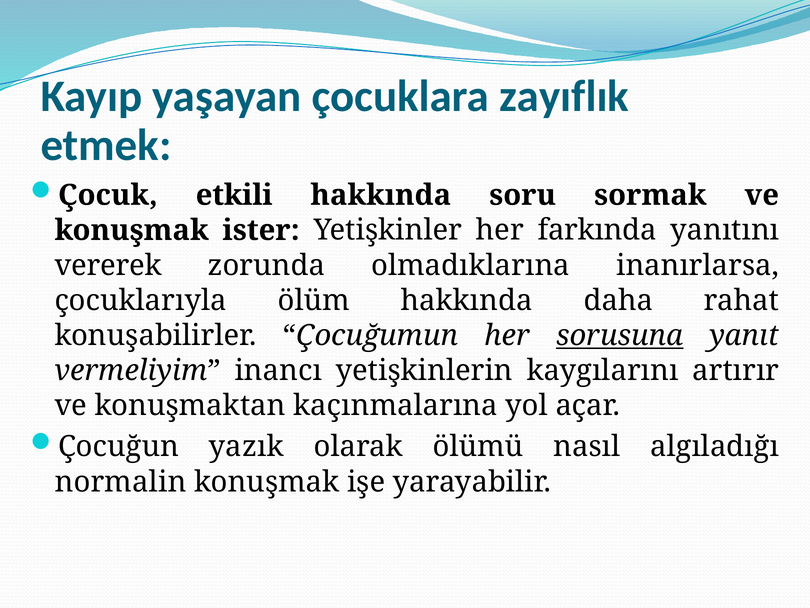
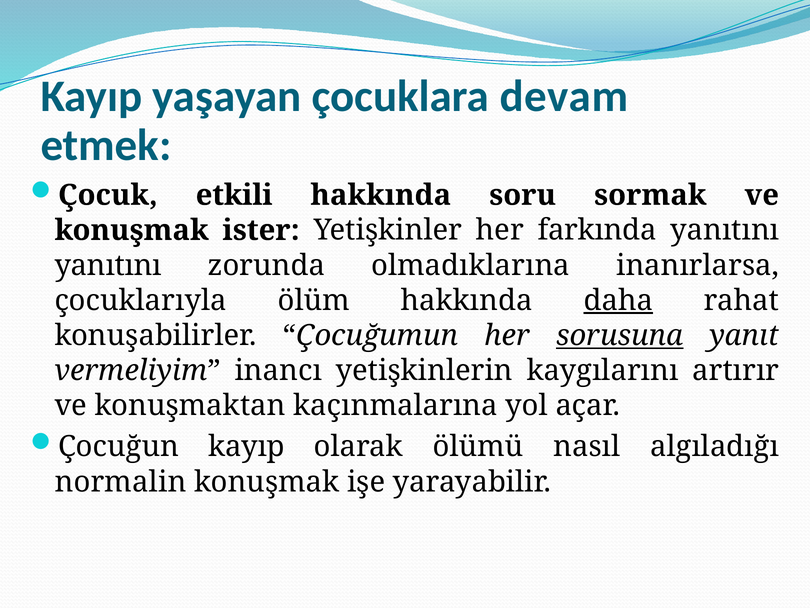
zayıflık: zayıflık -> devam (564, 97)
vererek: vererek -> yanıtını (108, 265)
daha underline: none -> present (618, 300)
Çocuğun yazık: yazık -> kayıp (246, 446)
